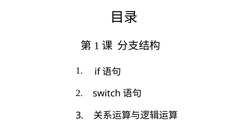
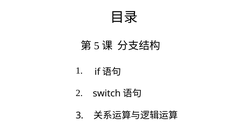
1: 1 -> 5 (97, 46)
